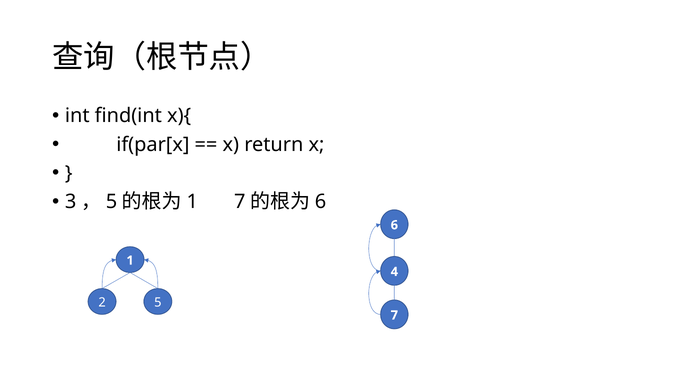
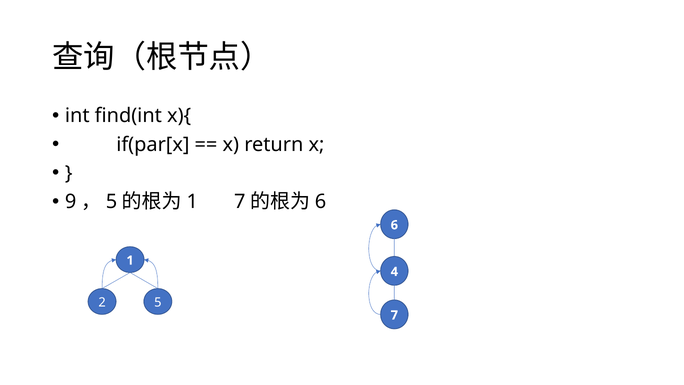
3: 3 -> 9 (71, 202)
